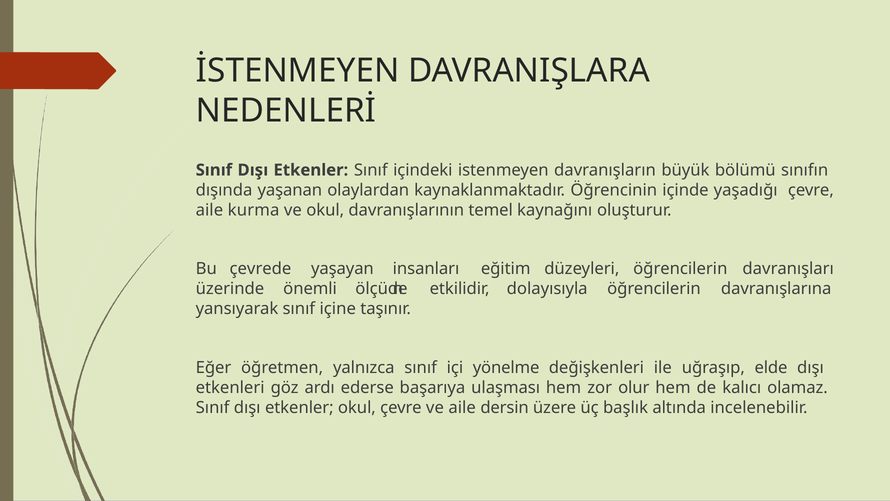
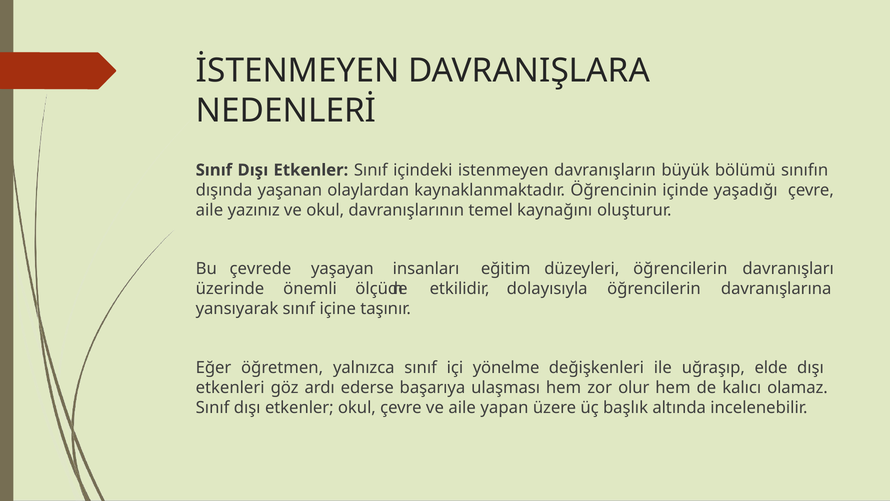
kurma: kurma -> yazınız (254, 210)
dersin: dersin -> yapan (504, 407)
